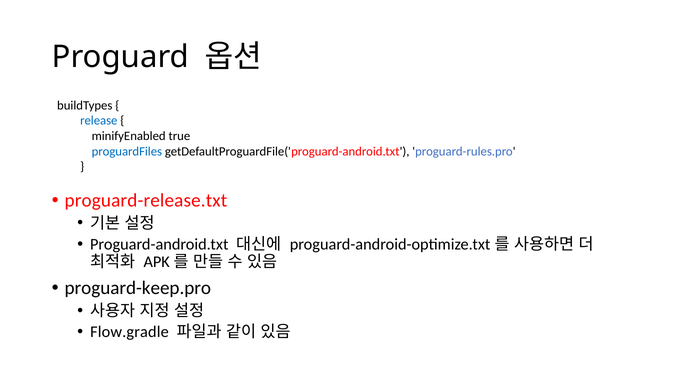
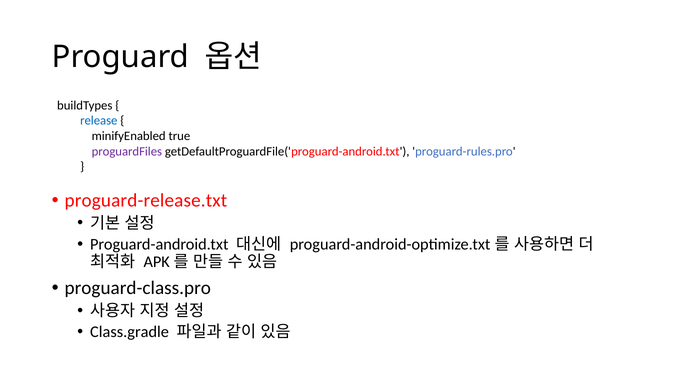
proguardFiles colour: blue -> purple (127, 151)
proguard-keep.pro: proguard-keep.pro -> proguard-class.pro (138, 288)
Flow.gradle: Flow.gradle -> Class.gradle (130, 332)
